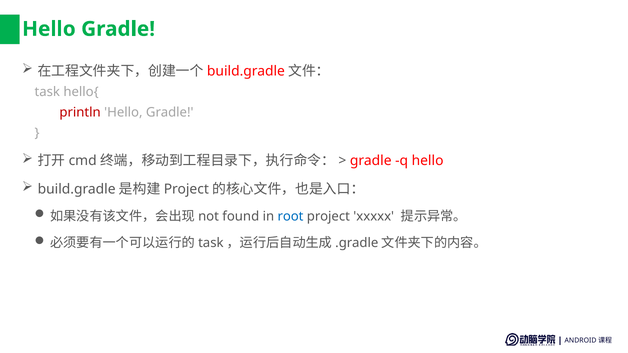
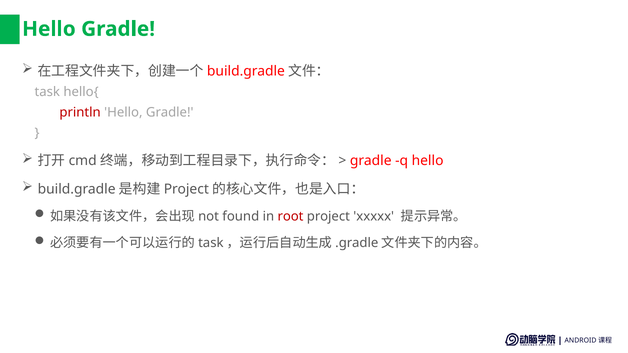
root colour: blue -> red (291, 216)
